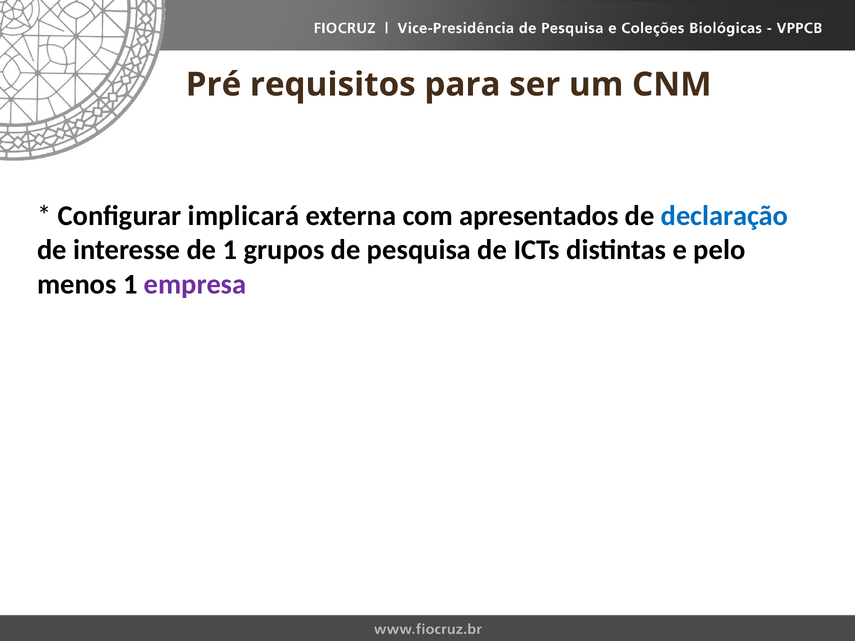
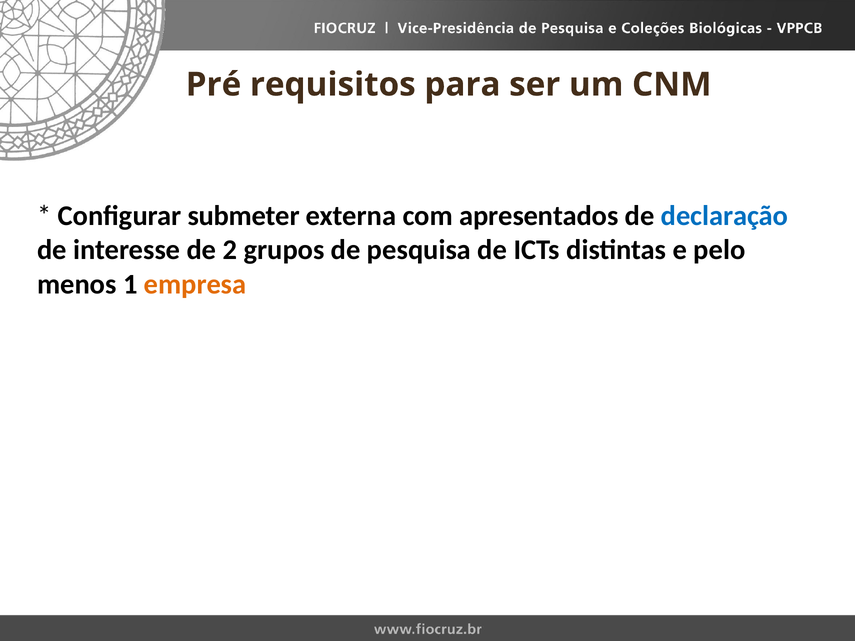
implicará: implicará -> submeter (244, 216)
de 1: 1 -> 2 (230, 250)
empresa colour: purple -> orange (195, 284)
